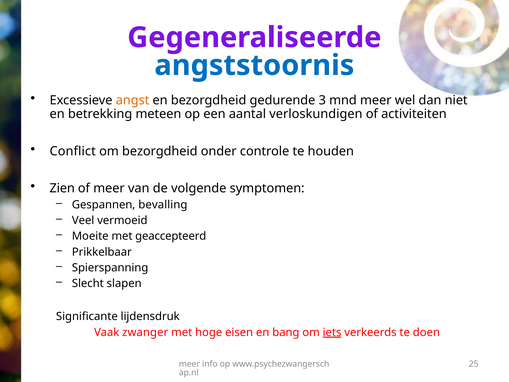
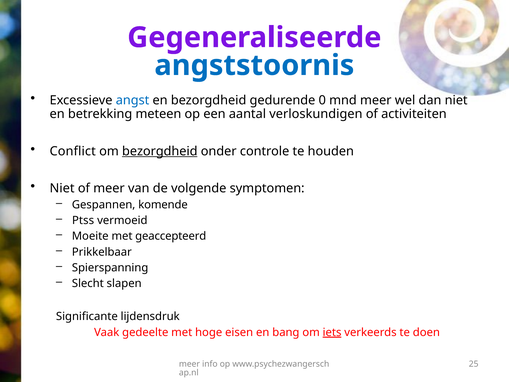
angst colour: orange -> blue (133, 100)
3: 3 -> 0 (322, 100)
bezorgdheid underline: none -> present (160, 151)
Zien: Zien -> Niet (62, 188)
bevalling: bevalling -> komende (163, 205)
Veel: Veel -> Ptss (83, 220)
zwanger: zwanger -> gedeelte (145, 332)
